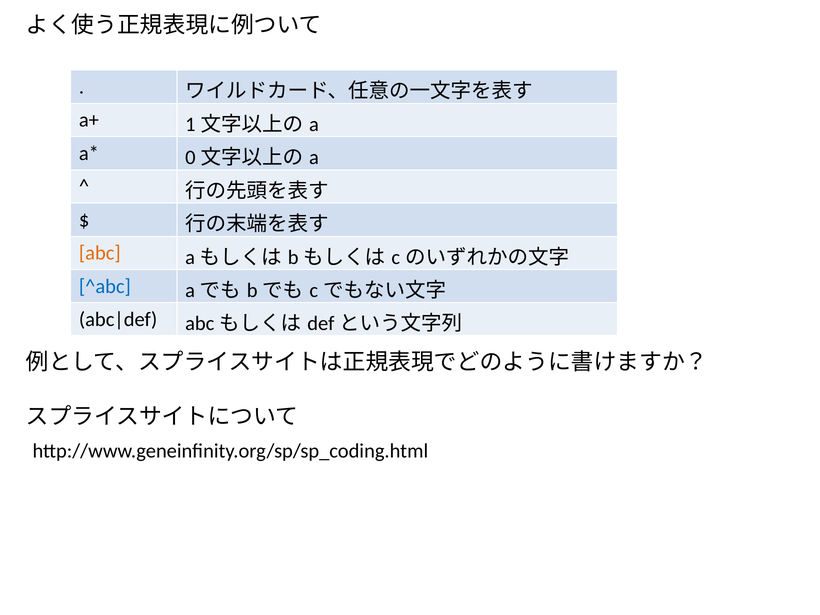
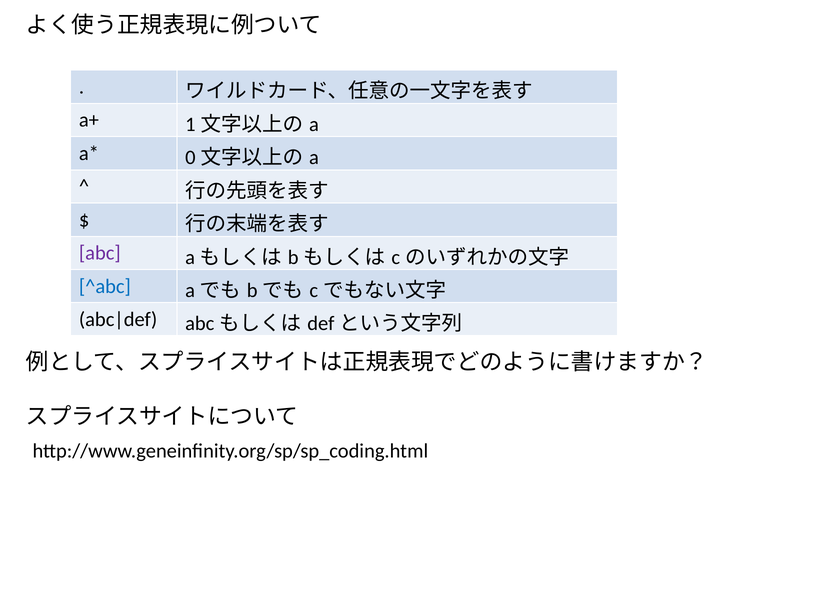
abc colour: orange -> purple (100, 253)
